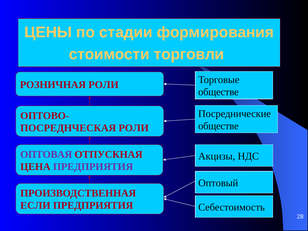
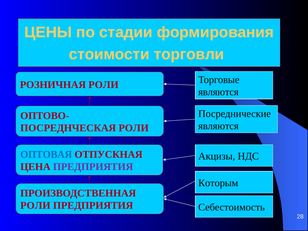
обществе: обществе -> являются (218, 92)
обществе: обществе -> являются (218, 126)
ОПТОВАЯ colour: purple -> blue (46, 154)
Оптовый: Оптовый -> Которым (218, 183)
ЕСЛИ: ЕСЛИ -> РОЛИ (35, 206)
